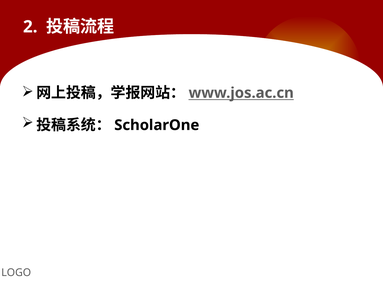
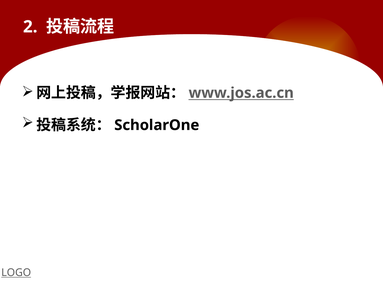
LOGO underline: none -> present (16, 272)
